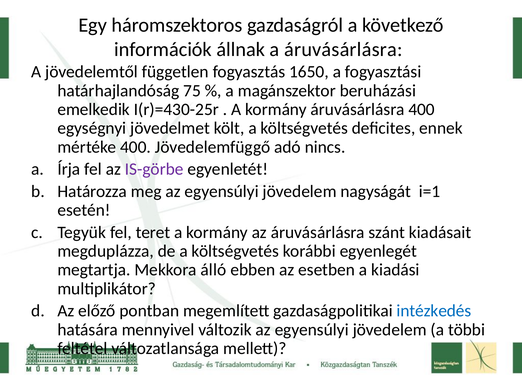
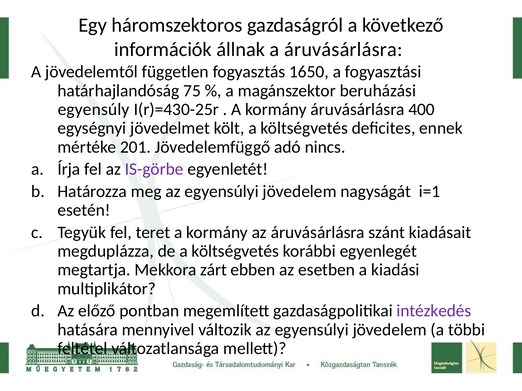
emelkedik: emelkedik -> egyensúly (94, 110)
mértéke 400: 400 -> 201 (136, 147)
álló: álló -> zárt (214, 270)
intézkedés colour: blue -> purple (434, 311)
